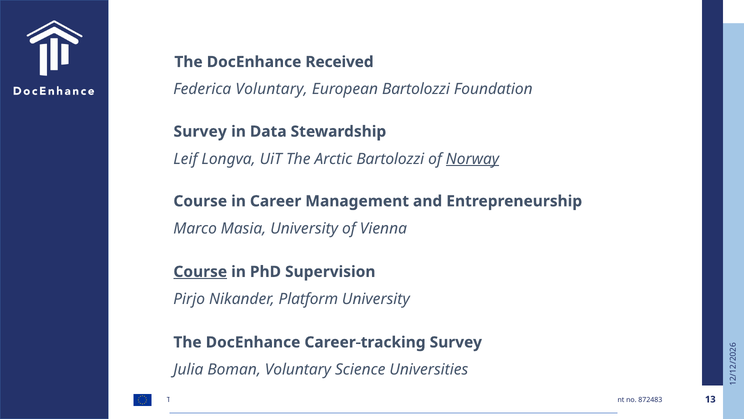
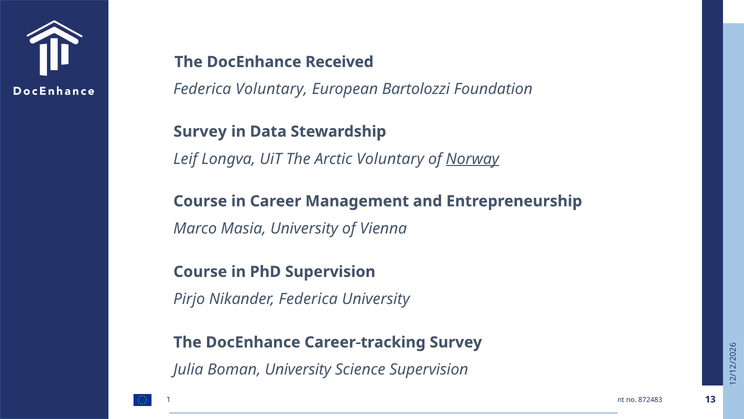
Arctic Bartolozzi: Bartolozzi -> Voluntary (390, 159)
Course underline: present -> none (200, 271)
Nikander Platform: Platform -> Federica (308, 299)
Boman Voluntary: Voluntary -> University (298, 369)
Science Universities: Universities -> Supervision (429, 369)
